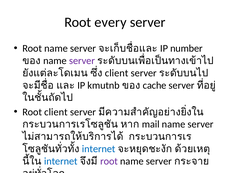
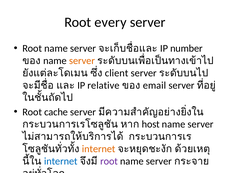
server colour: purple -> orange (82, 61)
kmutnb: kmutnb -> relative (104, 85)
cache: cache -> email (154, 85)
Root client: client -> cache (56, 112)
mail: mail -> host (151, 124)
internet colour: blue -> orange (99, 148)
